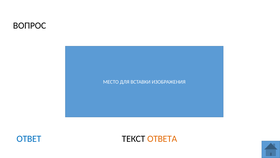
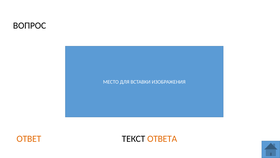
ОТВЕТ colour: blue -> orange (29, 138)
